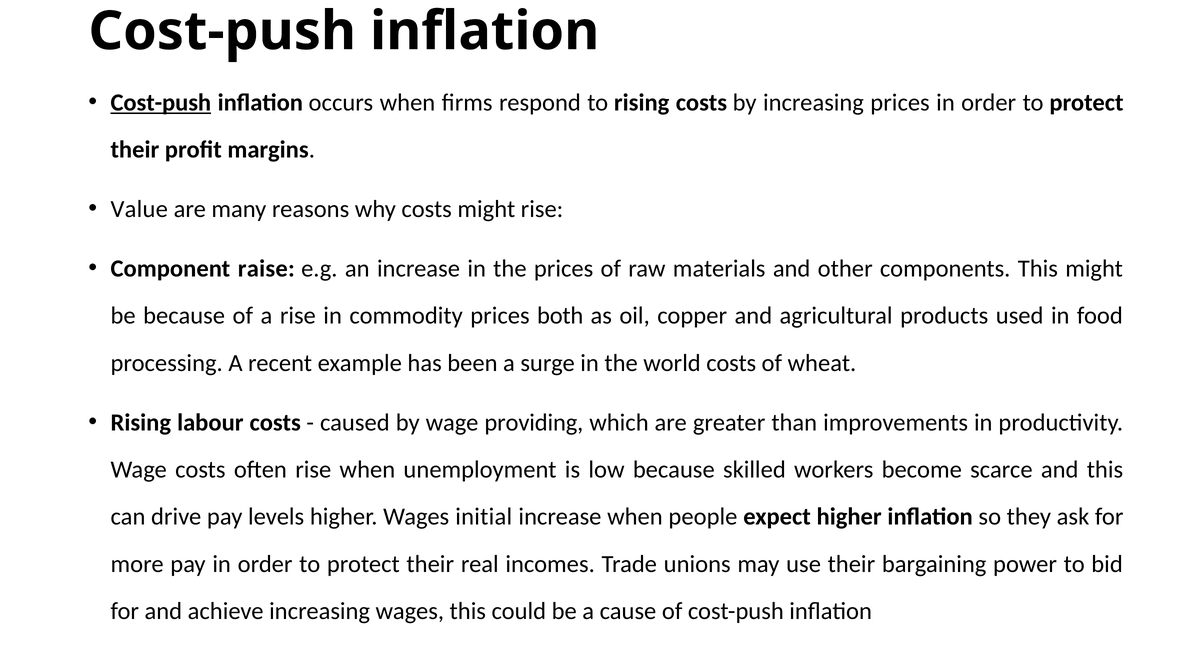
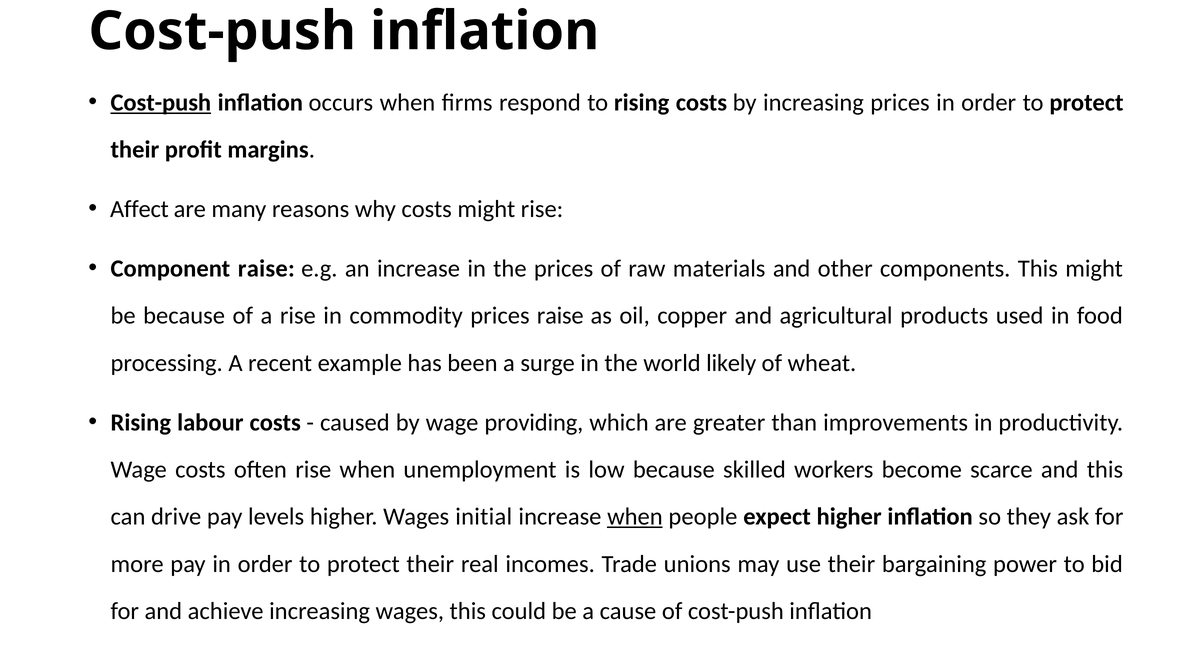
Value: Value -> Affect (139, 209)
prices both: both -> raise (560, 316)
world costs: costs -> likely (731, 363)
when underline: none -> present (635, 516)
